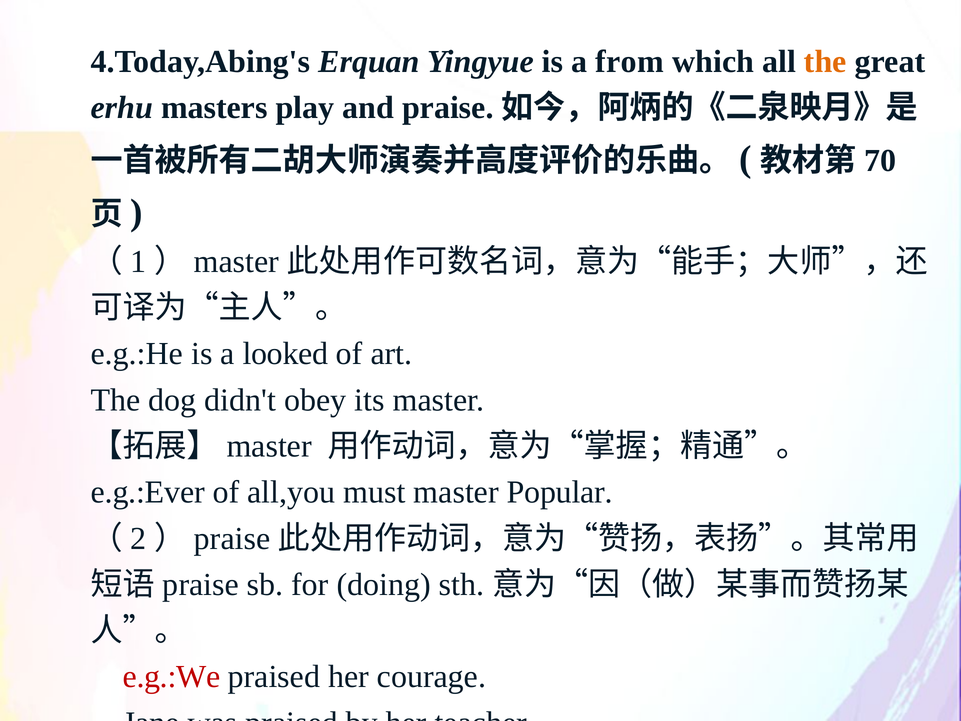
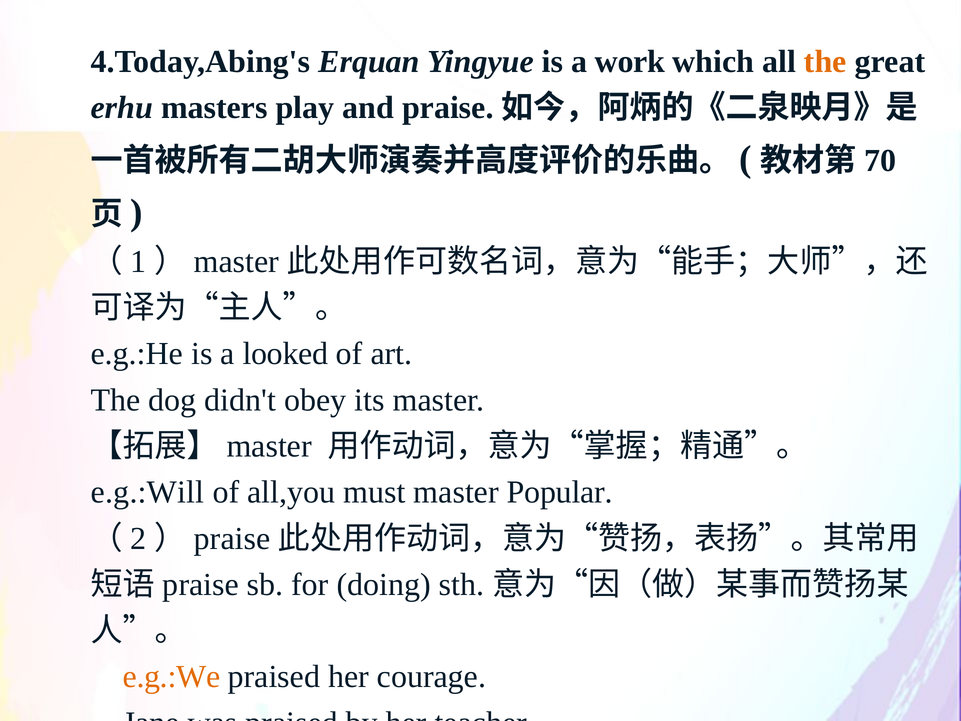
a from: from -> work (630, 62)
e.g.:Ever: e.g.:Ever -> e.g.:Will (148, 492)
e.g.:We colour: red -> orange (171, 677)
